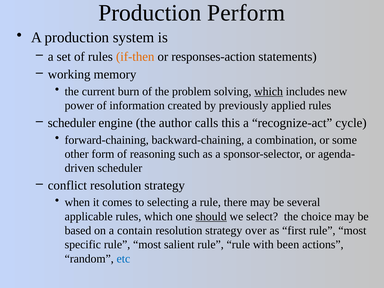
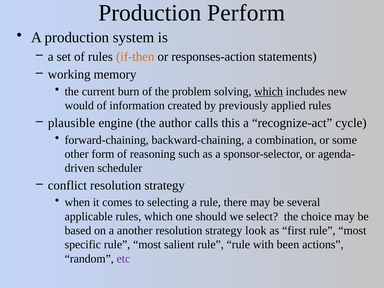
power: power -> would (79, 106)
scheduler: scheduler -> plausible (72, 123)
should underline: present -> none (211, 216)
contain: contain -> another (135, 231)
over: over -> look (256, 231)
etc colour: blue -> purple (123, 259)
